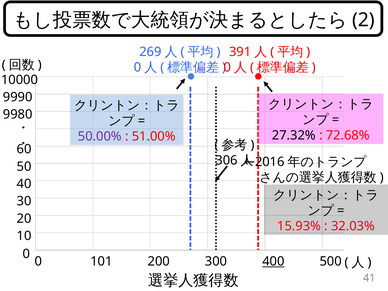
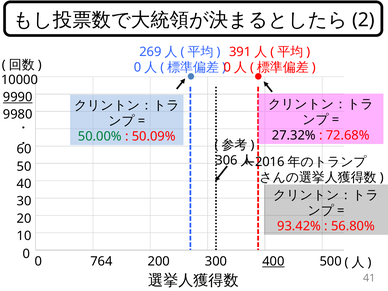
9990 underline: none -> present (18, 97)
50.00% colour: purple -> green (100, 136)
51.00%: 51.00% -> 50.09% (154, 136)
15.93%: 15.93% -> 93.42% (299, 226)
32.03%: 32.03% -> 56.80% (353, 226)
101: 101 -> 764 (101, 261)
